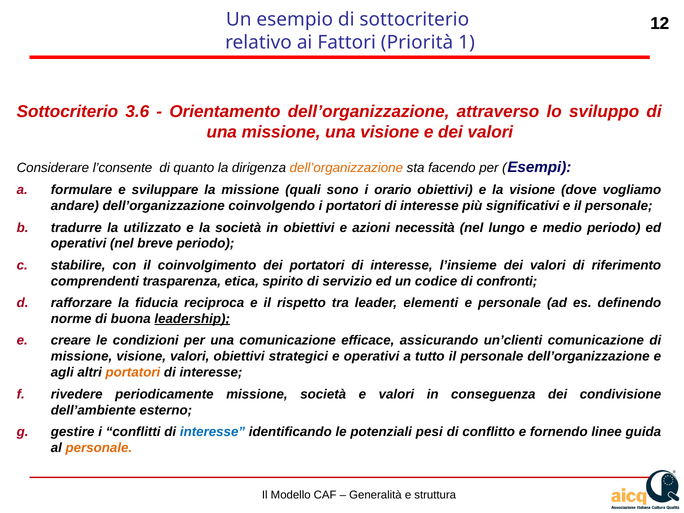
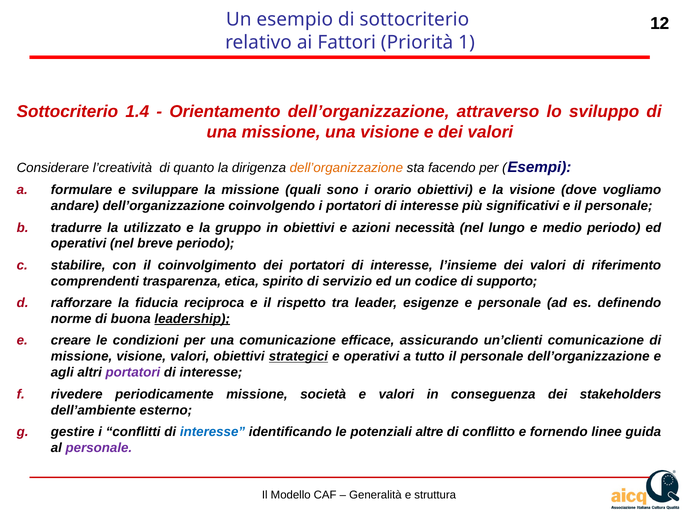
3.6: 3.6 -> 1.4 (137, 112)
l’consente: l’consente -> l’creatività (122, 168)
la società: società -> gruppo (238, 228)
confronti: confronti -> supporto (507, 281)
elementi: elementi -> esigenze (431, 303)
strategici underline: none -> present (298, 357)
portatori colour: orange -> purple (133, 373)
condivisione: condivisione -> stakeholders (621, 394)
pesi: pesi -> altre (429, 432)
personale colour: orange -> purple (99, 448)
